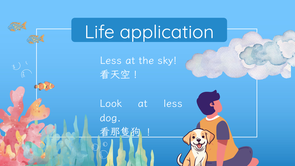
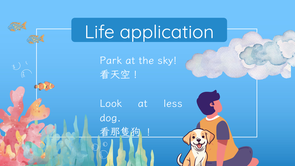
Less: Less -> Park (111, 60)
